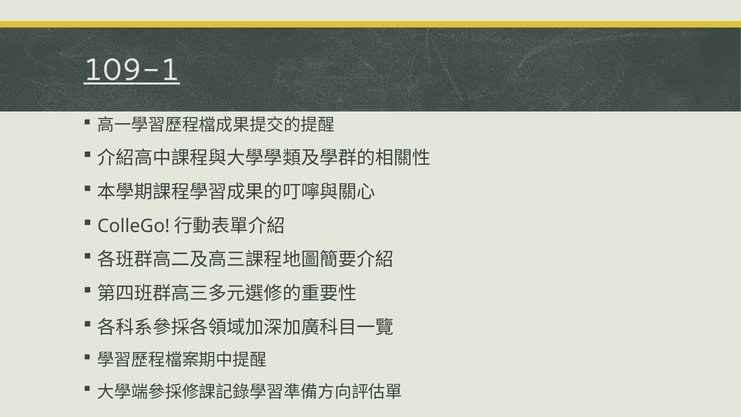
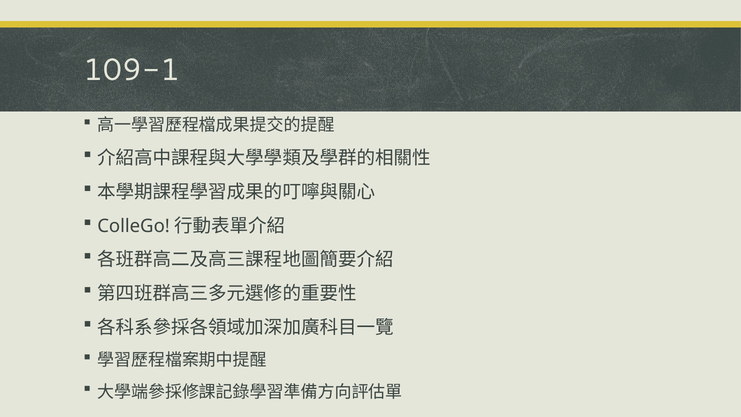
109-1 underline: present -> none (132, 70)
